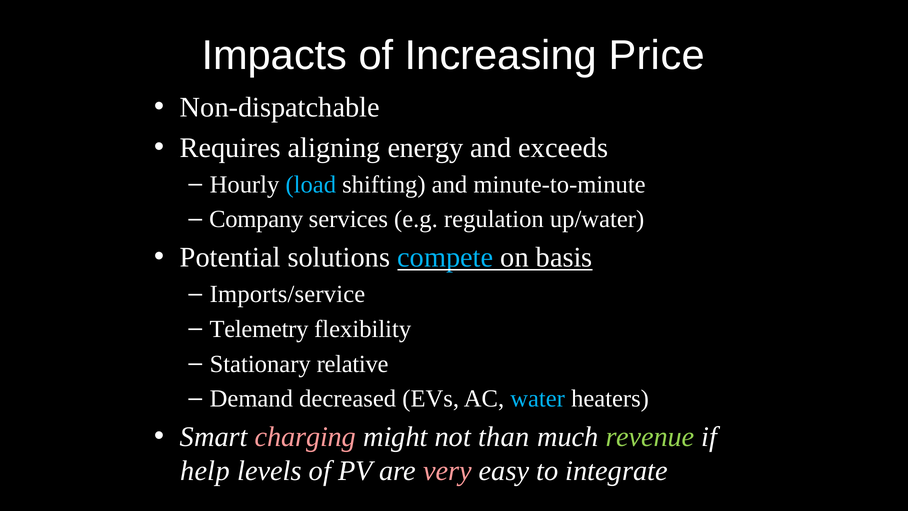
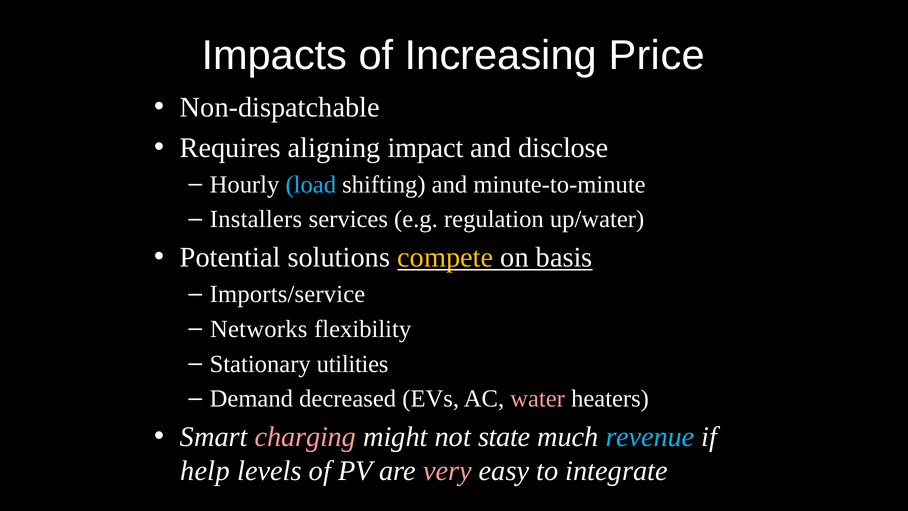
energy: energy -> impact (426, 148)
exceeds: exceeds -> disclose (563, 148)
Company: Company -> Installers (256, 219)
compete colour: light blue -> yellow (445, 257)
Telemetry: Telemetry -> Networks (259, 329)
relative: relative -> utilities (353, 364)
water colour: light blue -> pink (538, 399)
than: than -> state (504, 437)
revenue colour: light green -> light blue (650, 437)
